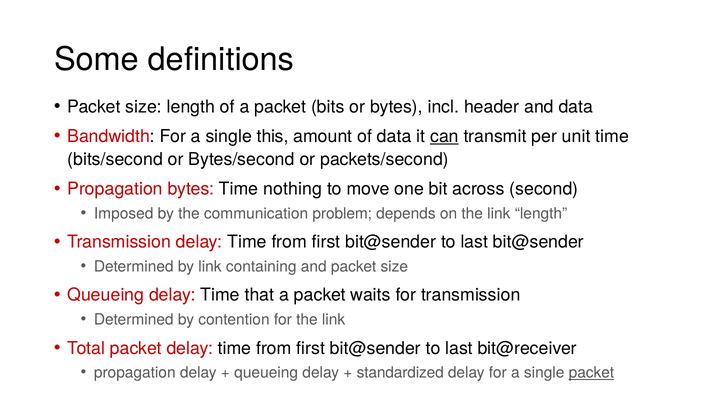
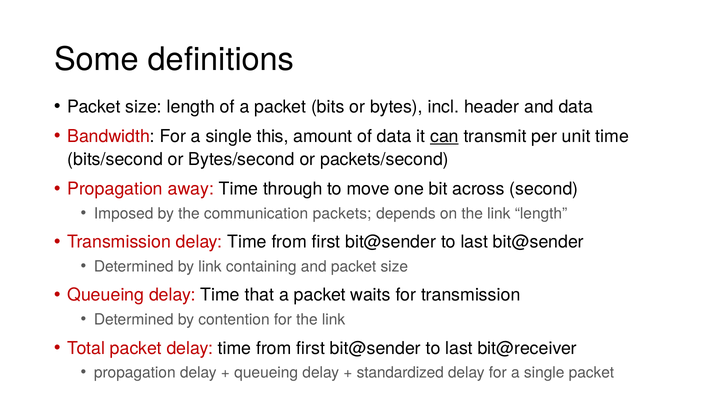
Propagation bytes: bytes -> away (191, 189)
nothing: nothing -> through (293, 189)
problem: problem -> packets (342, 214)
packet underline: present -> none (591, 373)
